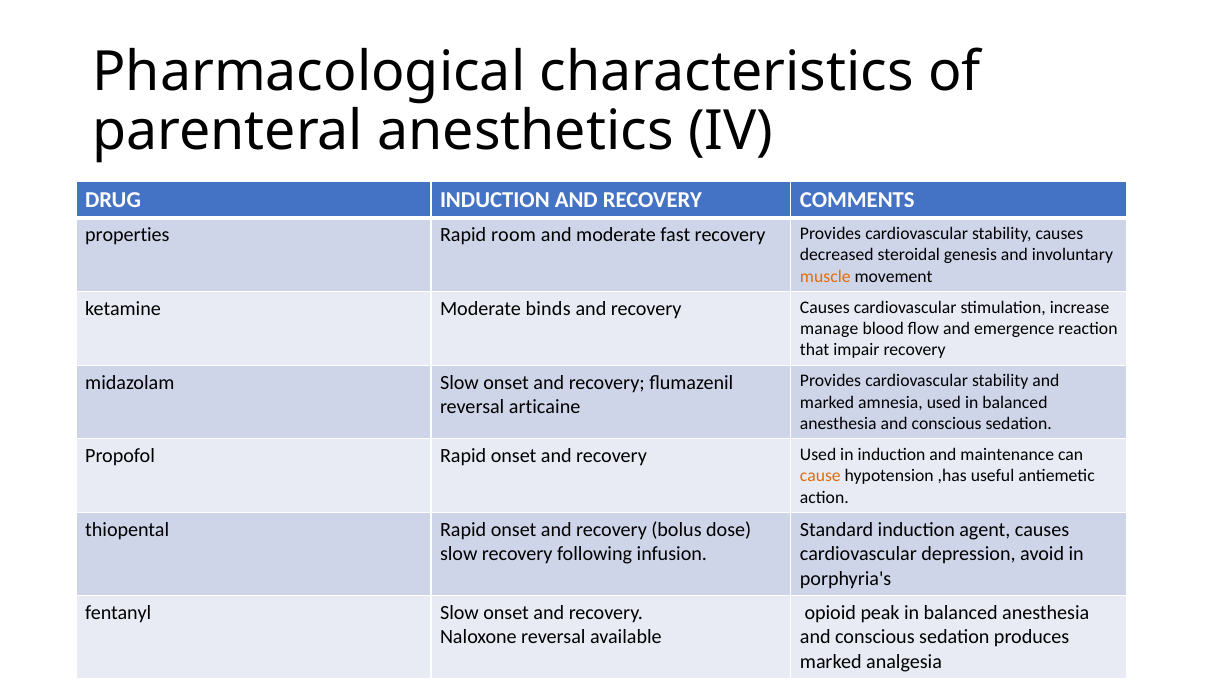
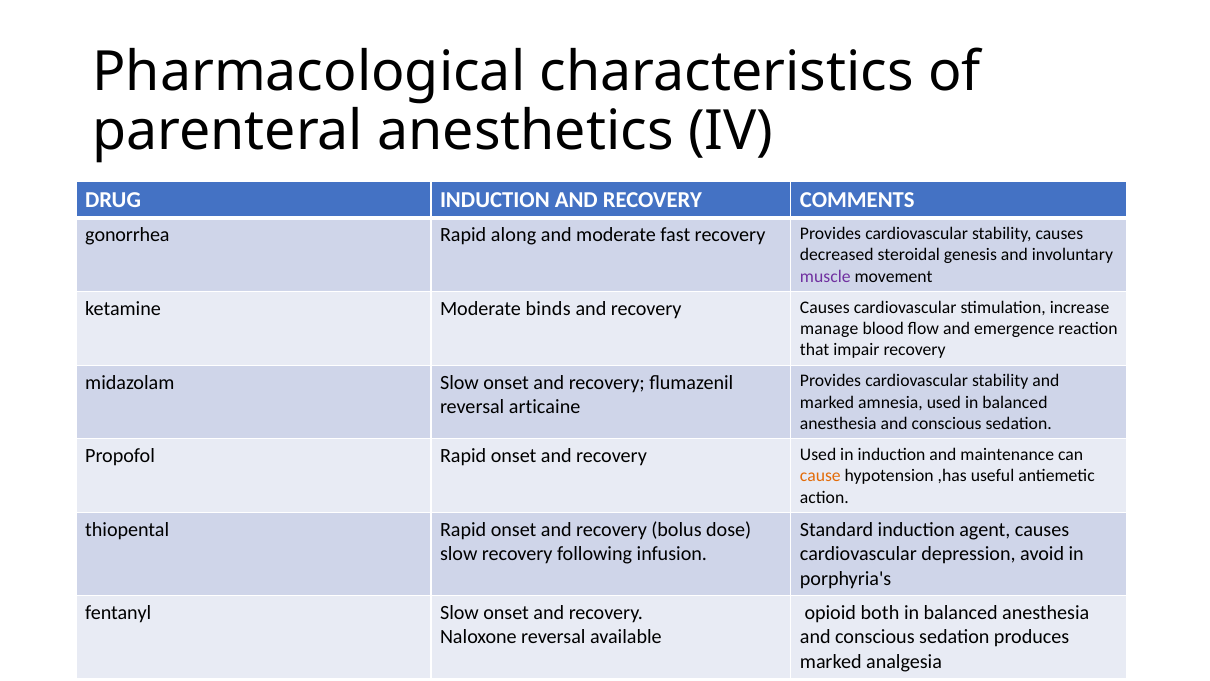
properties: properties -> gonorrhea (127, 235)
room: room -> along (514, 235)
muscle colour: orange -> purple (825, 276)
peak: peak -> both (880, 612)
